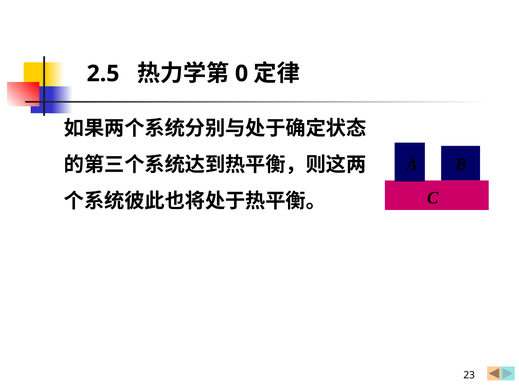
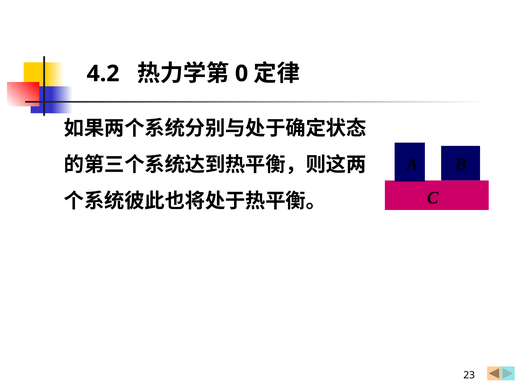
2.5: 2.5 -> 4.2 (103, 74)
